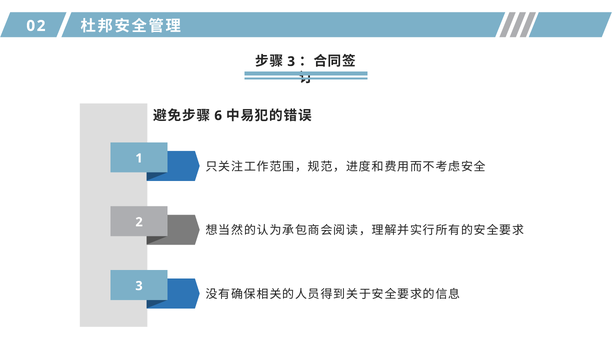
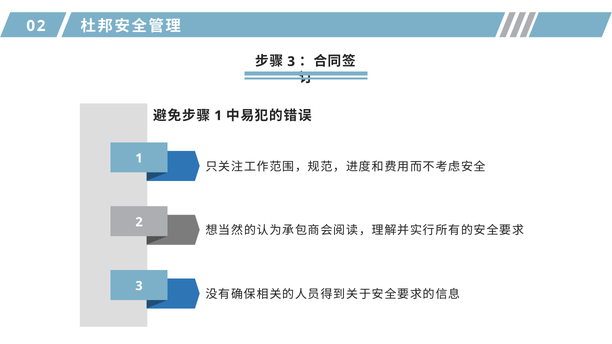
6: 6 -> 1 (218, 116)
